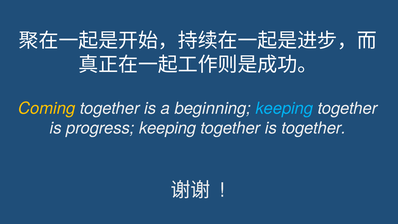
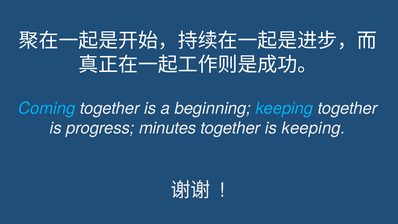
Coming colour: yellow -> light blue (47, 108)
progress keeping: keeping -> minutes (168, 128)
is together: together -> keeping (314, 128)
